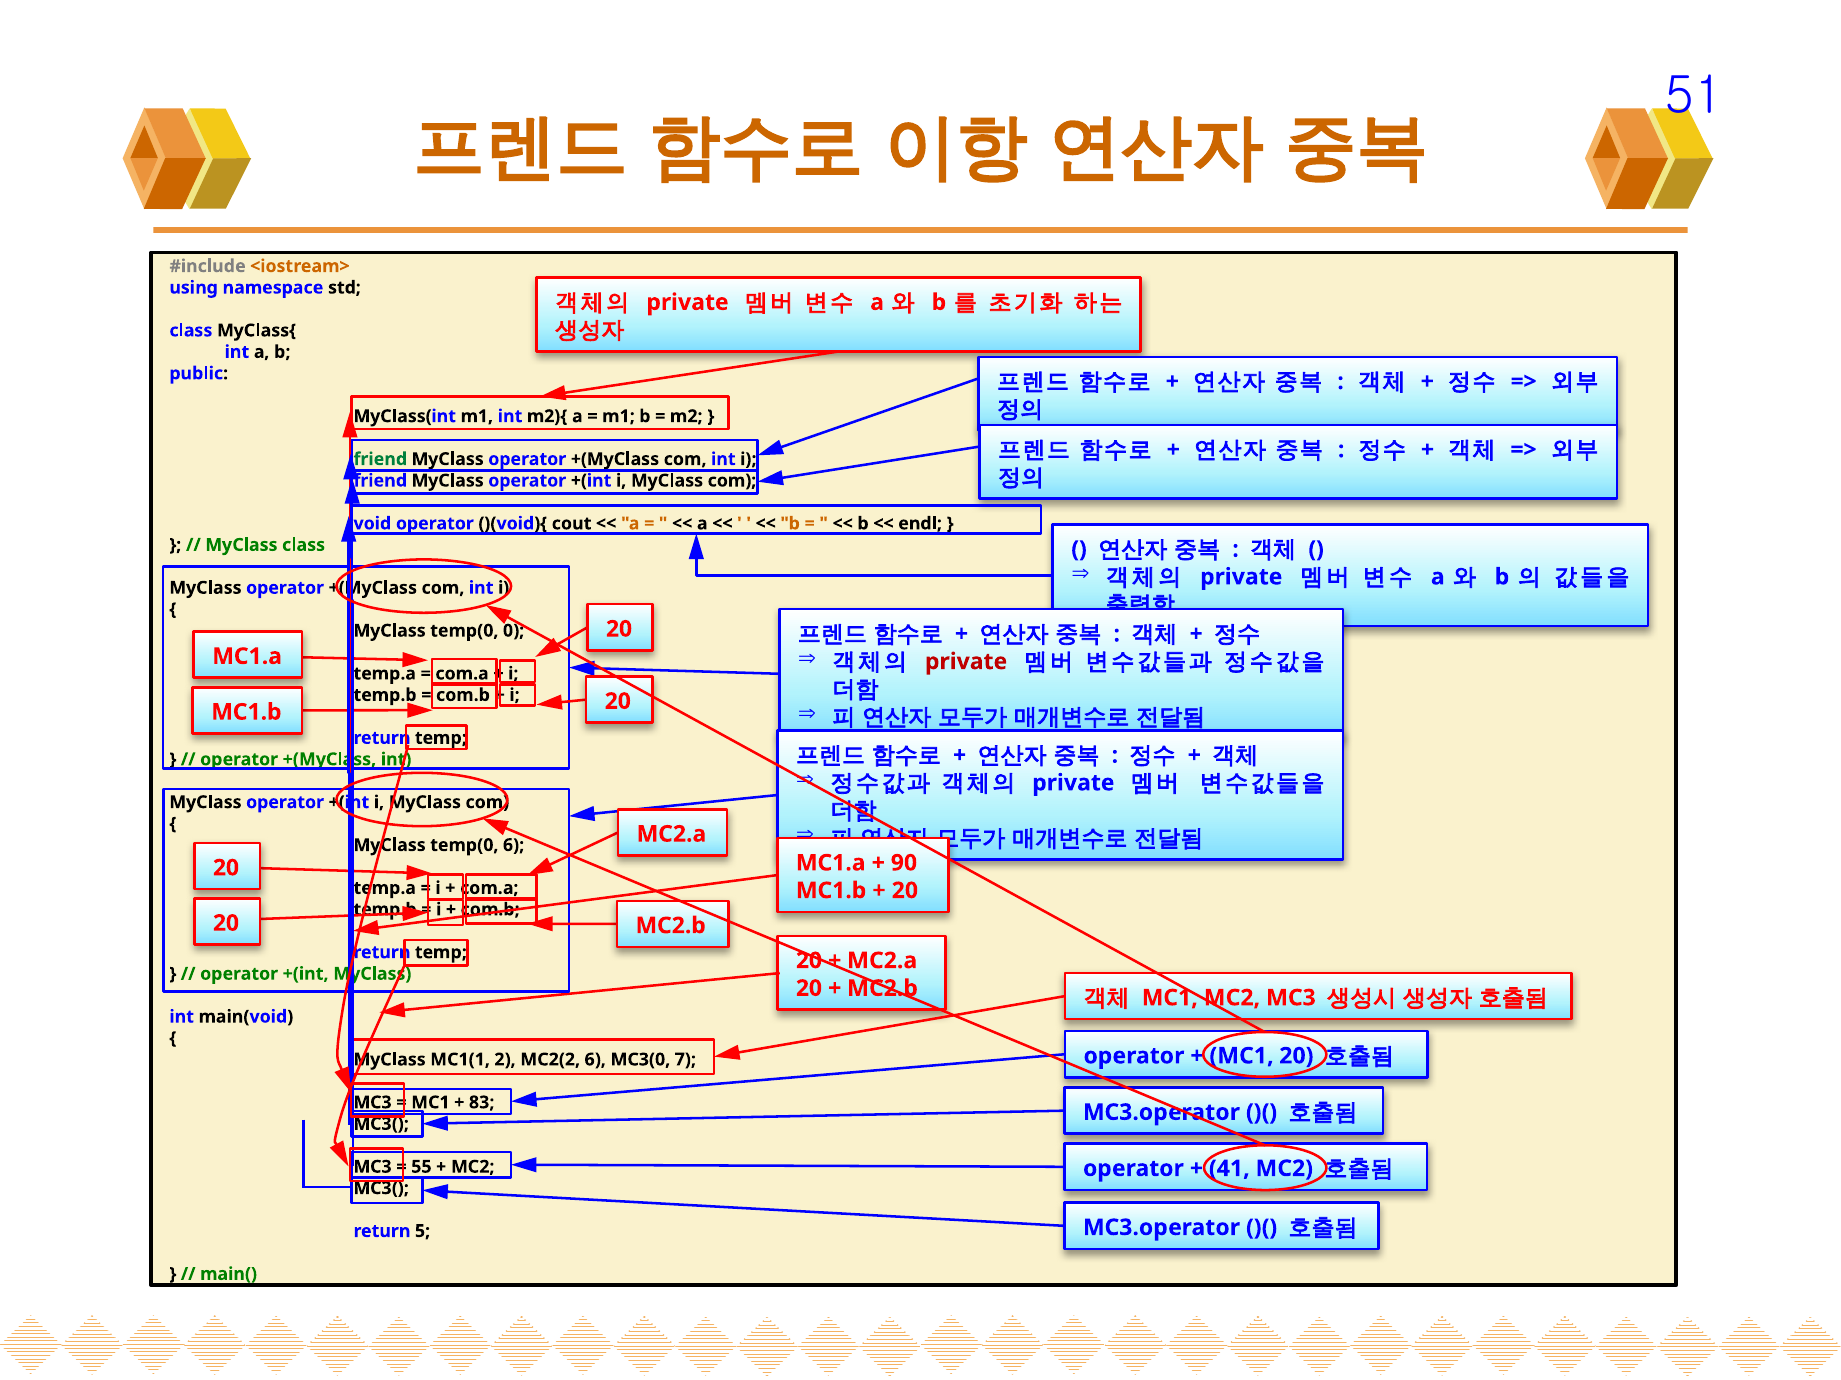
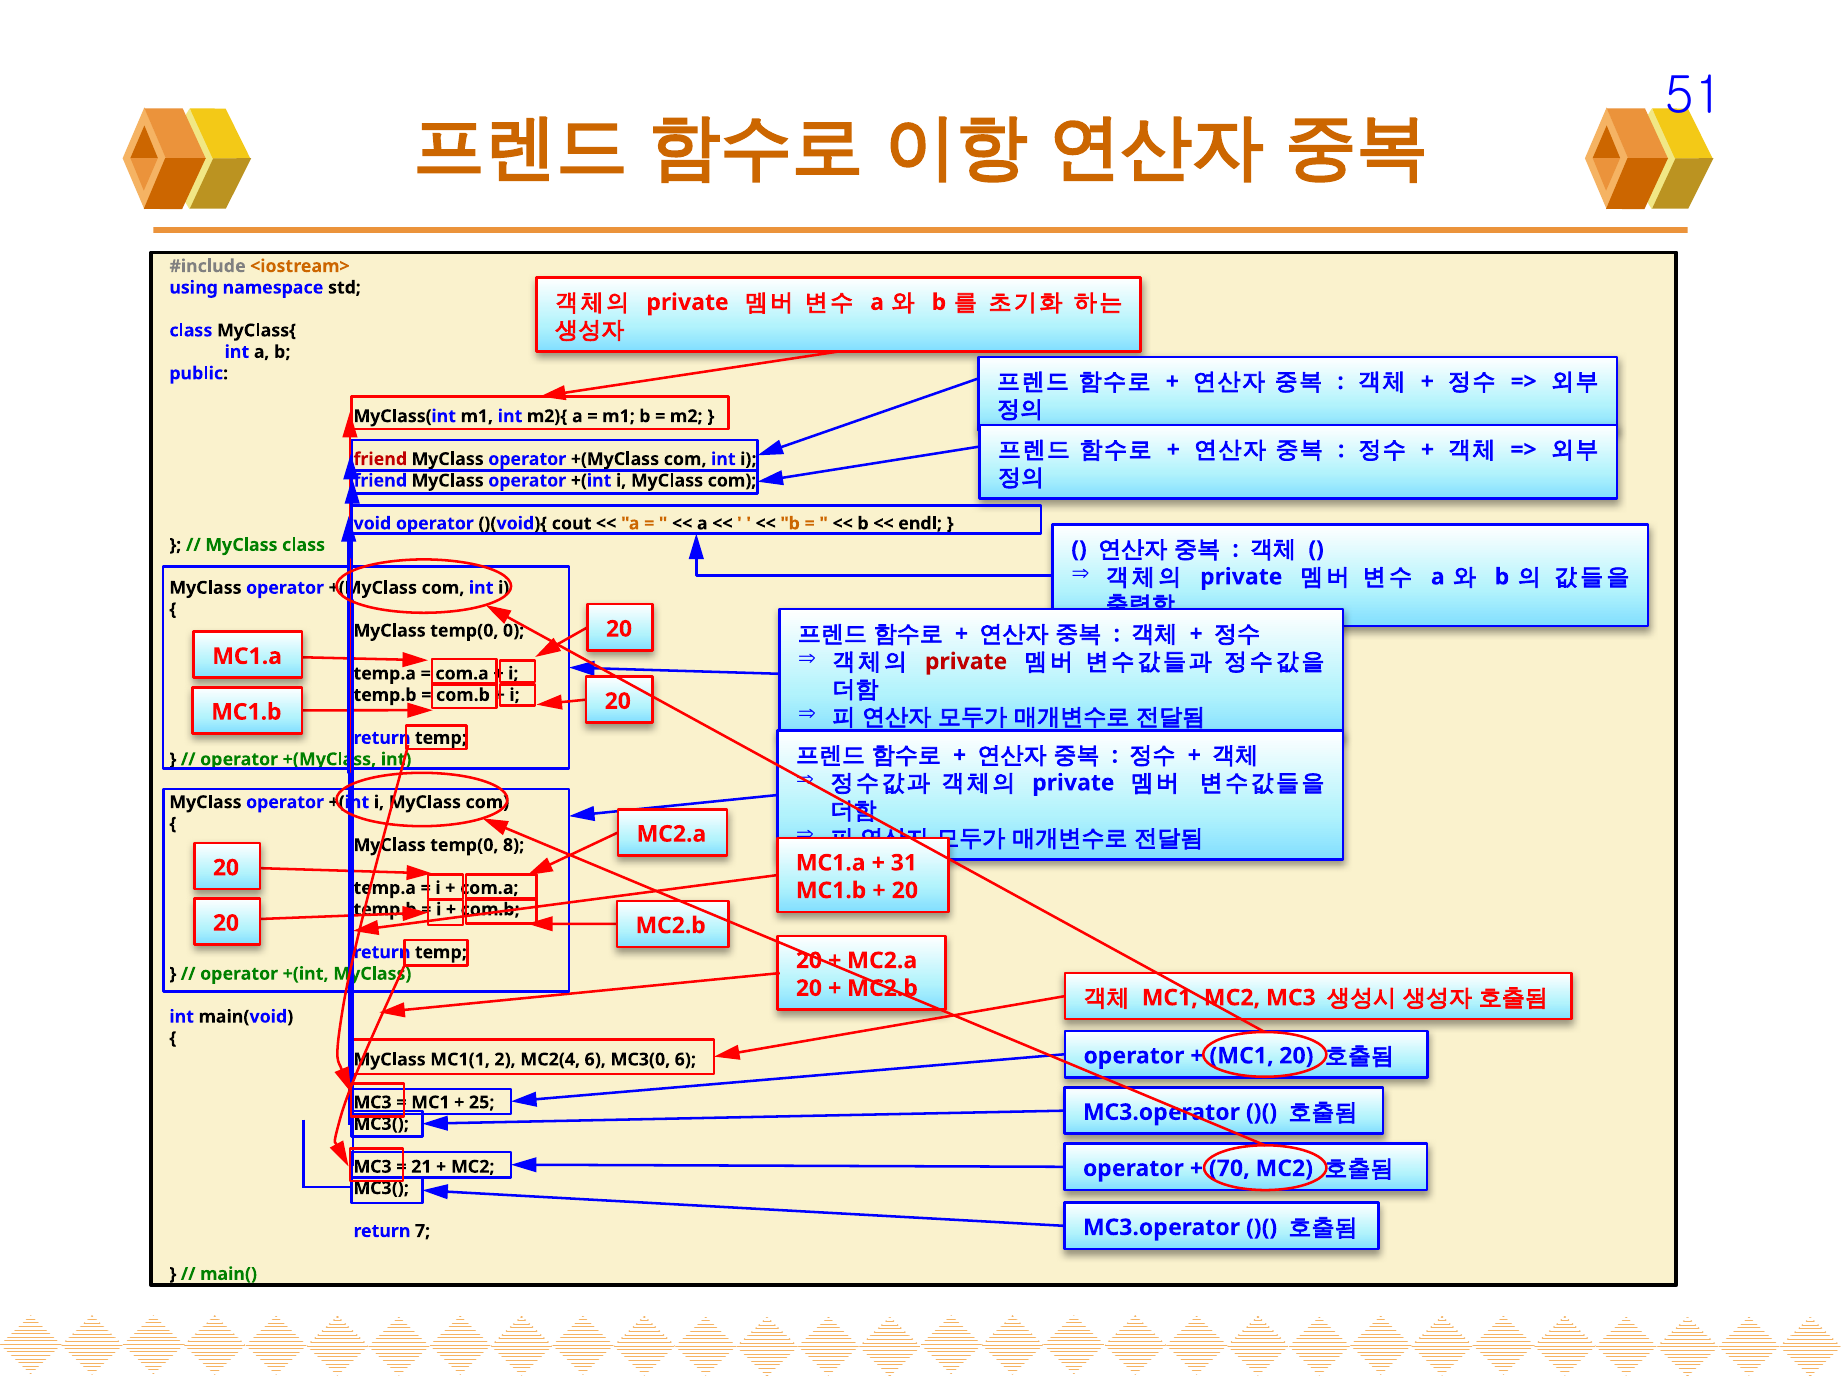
friend colour: green -> red (380, 459)
temp(0 6: 6 -> 8 (514, 846)
90: 90 -> 31 (904, 863)
MC2(2: MC2(2 -> MC2(4 (550, 1060)
MC3(0 7: 7 -> 6 (685, 1060)
83: 83 -> 25 (482, 1103)
55: 55 -> 21 (421, 1167)
41: 41 -> 70 (1229, 1169)
5: 5 -> 7 (423, 1232)
